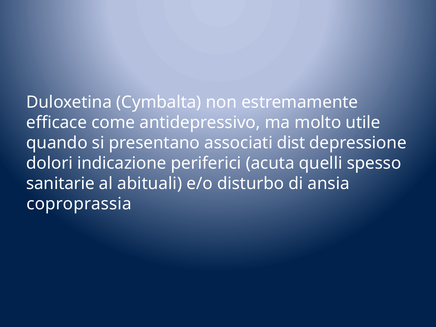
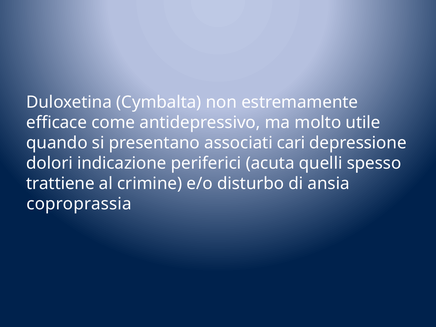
dist: dist -> cari (291, 143)
sanitarie: sanitarie -> trattiene (60, 184)
abituali: abituali -> crimine (150, 184)
